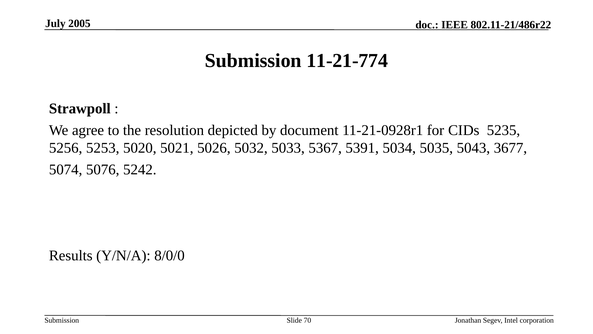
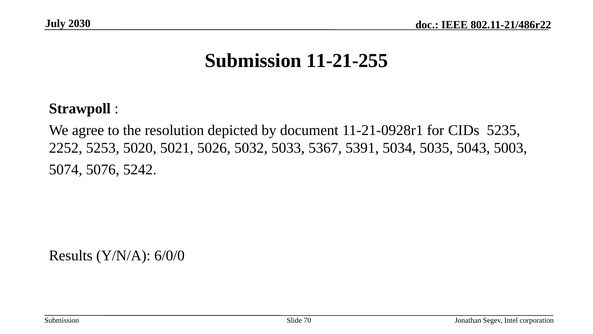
2005: 2005 -> 2030 (79, 24)
11-21-774: 11-21-774 -> 11-21-255 (347, 61)
5256: 5256 -> 2252 (66, 148)
3677: 3677 -> 5003 (510, 148)
8/0/0: 8/0/0 -> 6/0/0 (169, 255)
